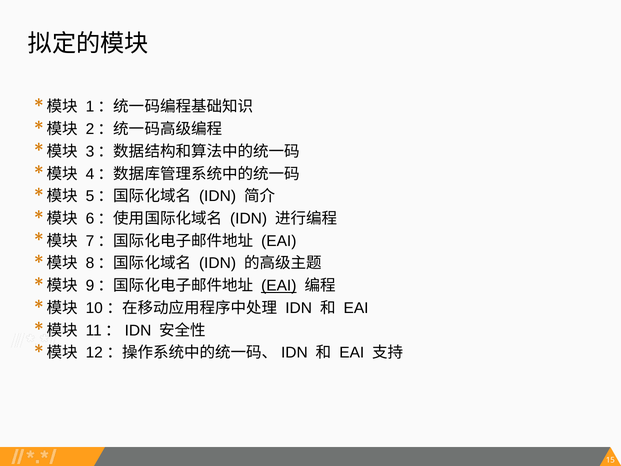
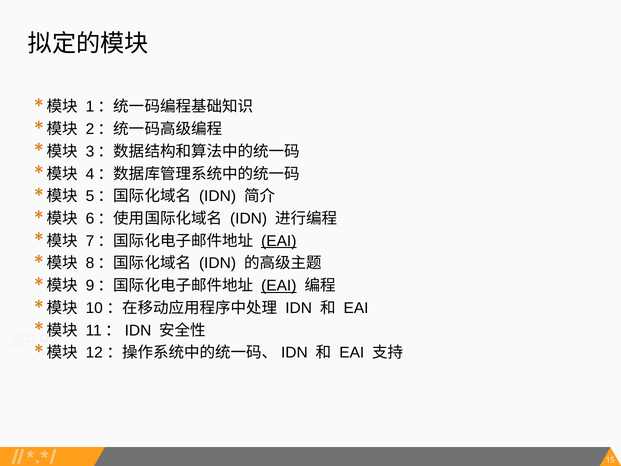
EAI underline: none -> present (279, 241)
